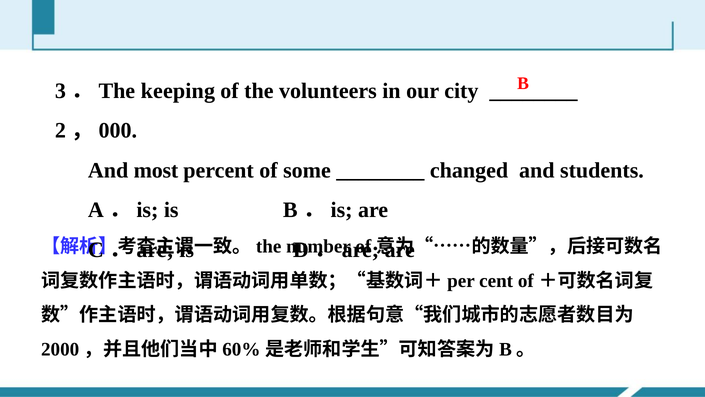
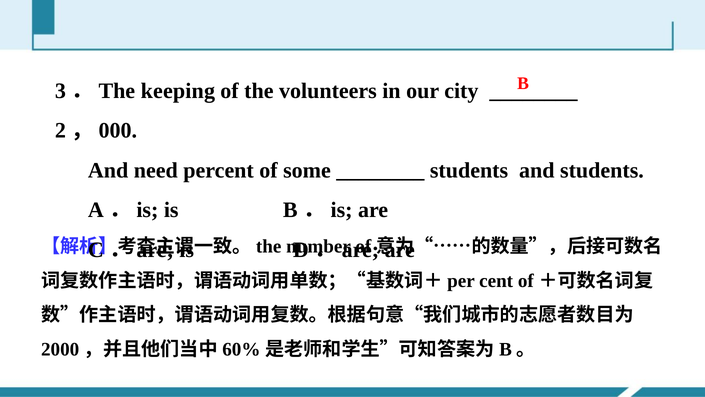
most: most -> need (156, 170)
changed: changed -> students (469, 170)
